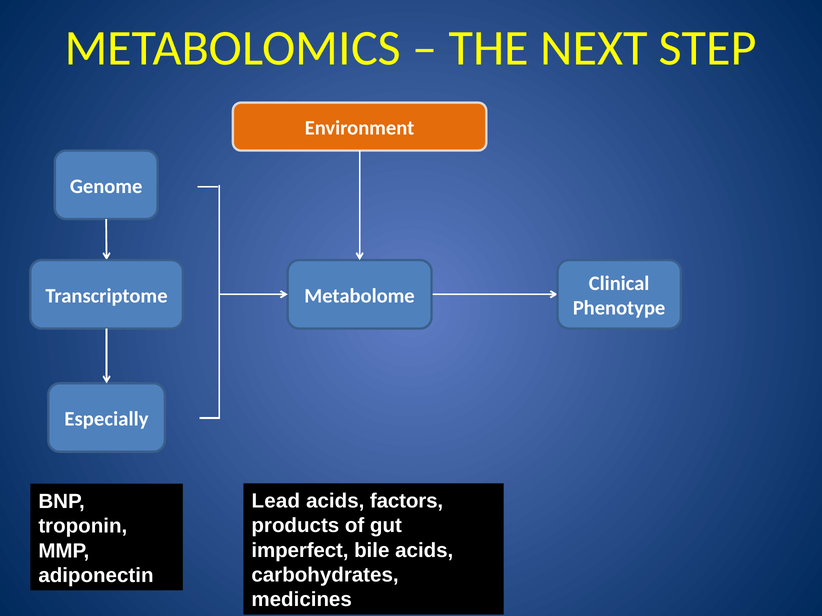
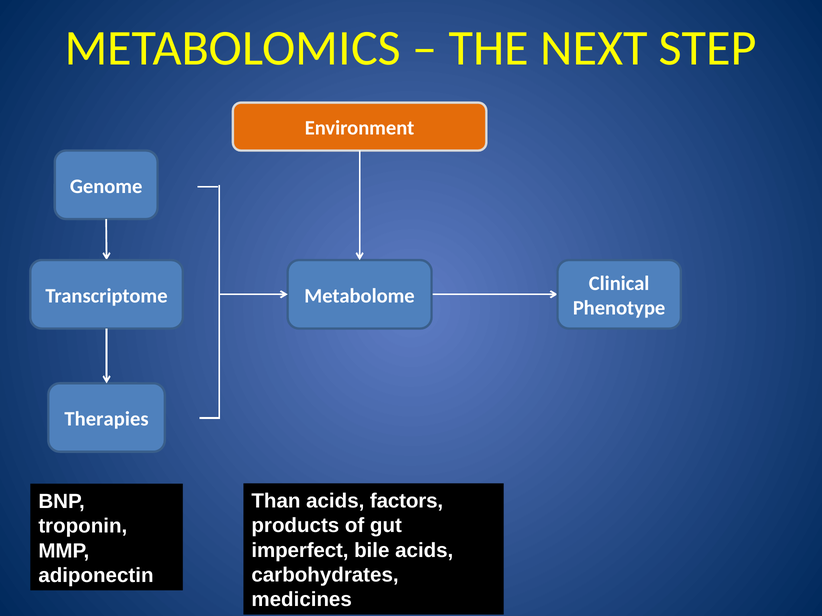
Especially: Especially -> Therapies (107, 419)
Lead: Lead -> Than (276, 501)
